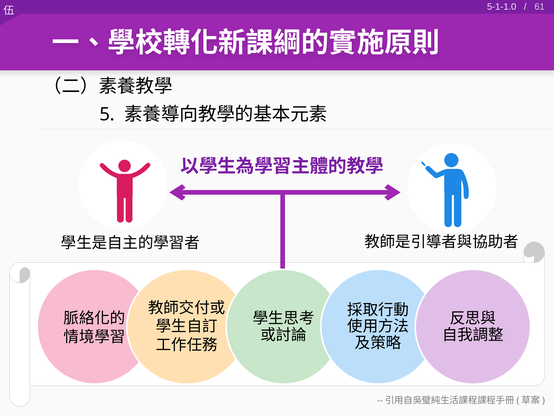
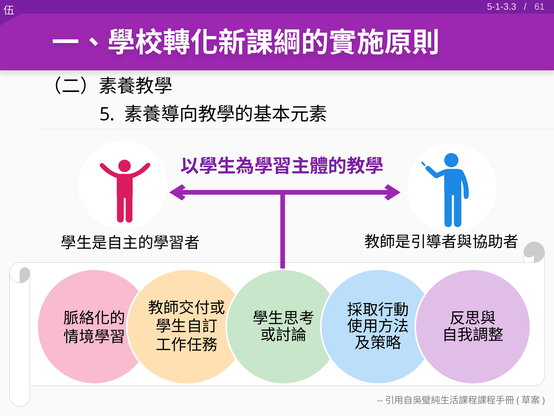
5-1-1.0: 5-1-1.0 -> 5-1-3.3 (502, 7)
